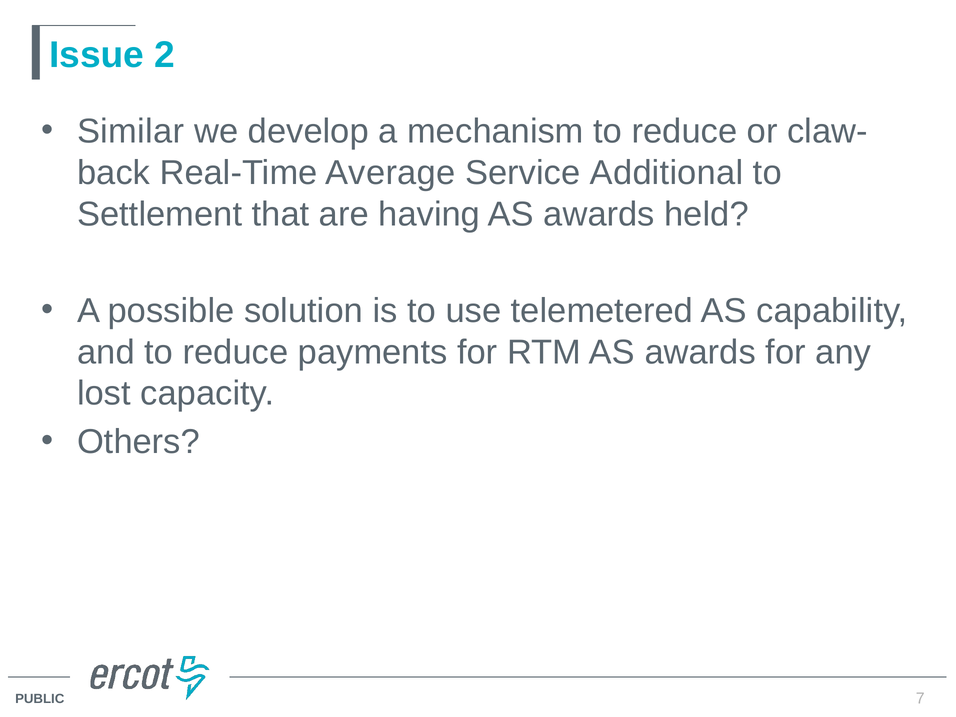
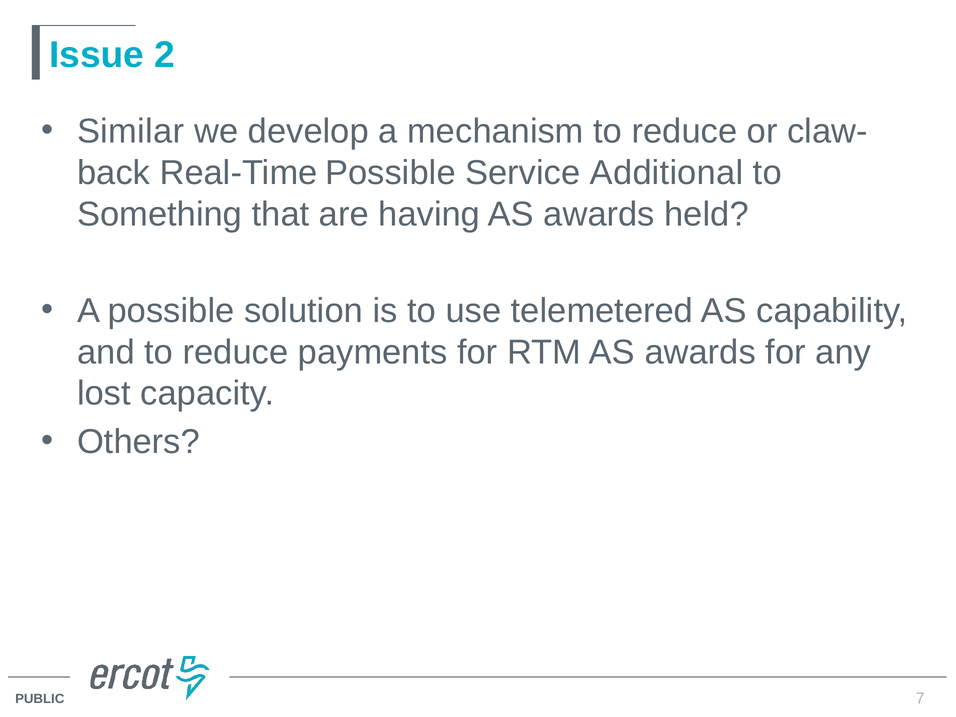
Real-Time Average: Average -> Possible (390, 173)
Settlement: Settlement -> Something (160, 214)
